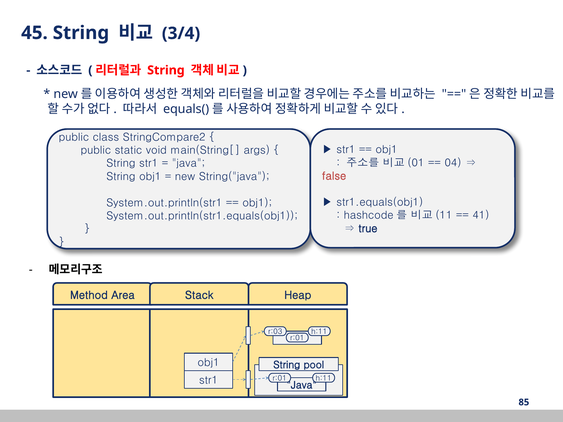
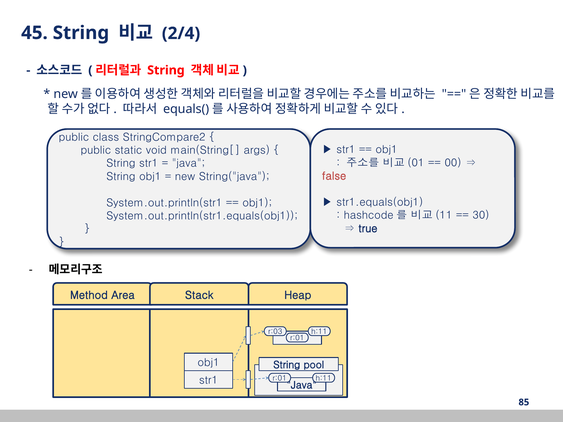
3/4: 3/4 -> 2/4 (181, 33)
04: 04 -> 00 (453, 163)
41: 41 -> 30 (481, 216)
